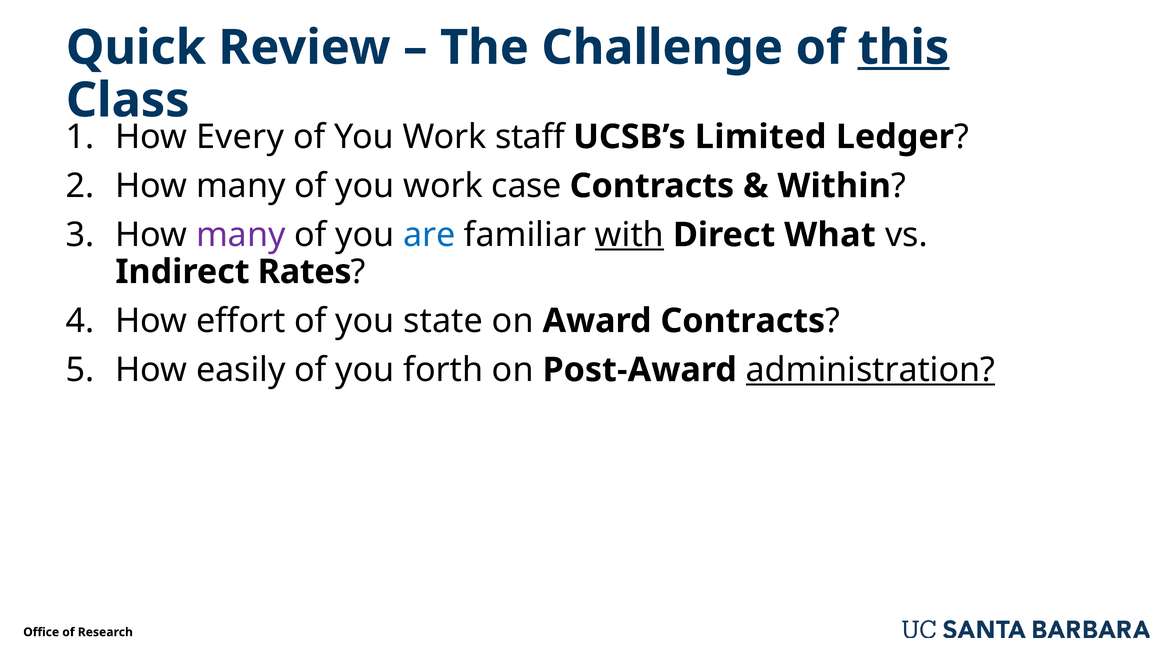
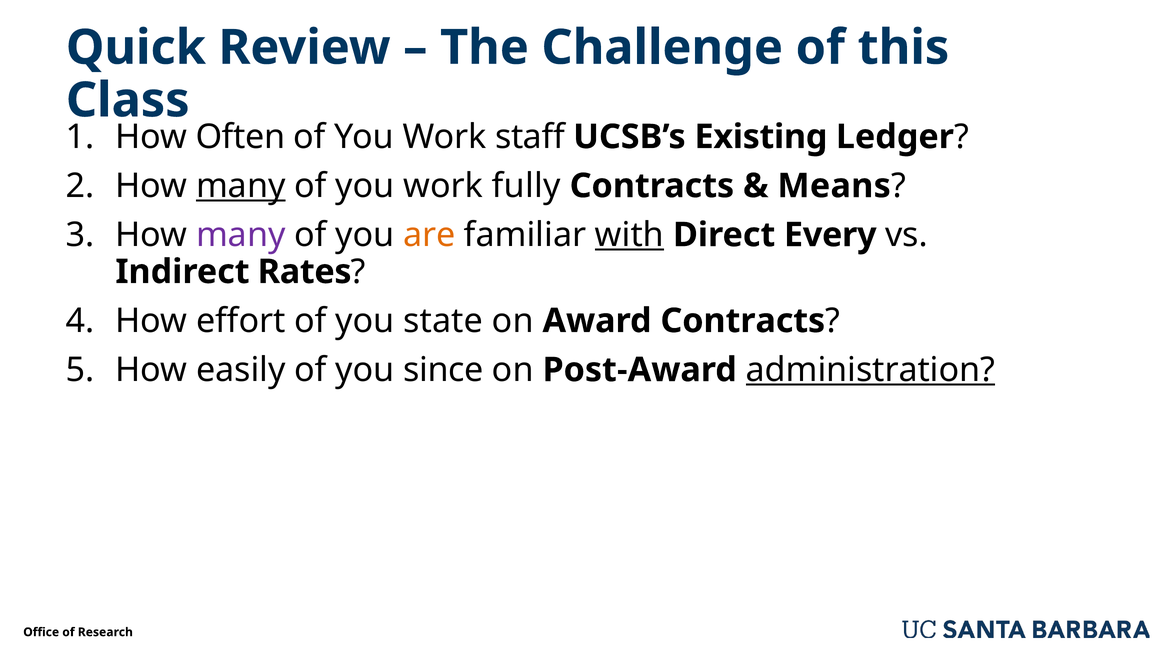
this underline: present -> none (903, 48)
Every: Every -> Often (240, 137)
Limited: Limited -> Existing (761, 137)
many underline: none -> present (241, 186)
case: case -> fully (526, 186)
Within: Within -> Means (834, 186)
are colour: blue -> orange (429, 235)
What: What -> Every (830, 235)
forth: forth -> since (443, 370)
